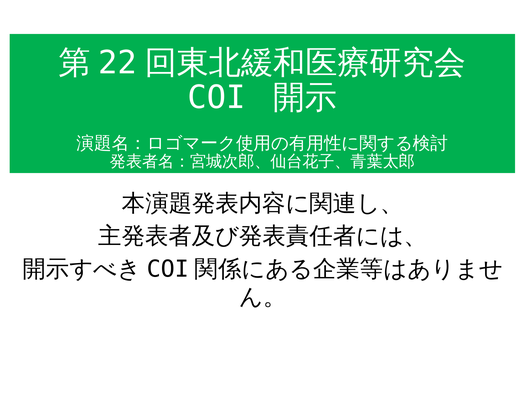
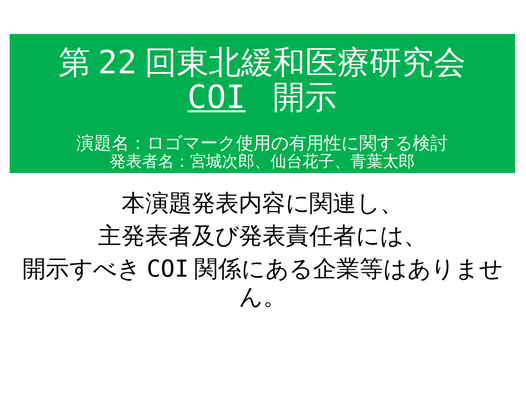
COI underline: none -> present (217, 97)
